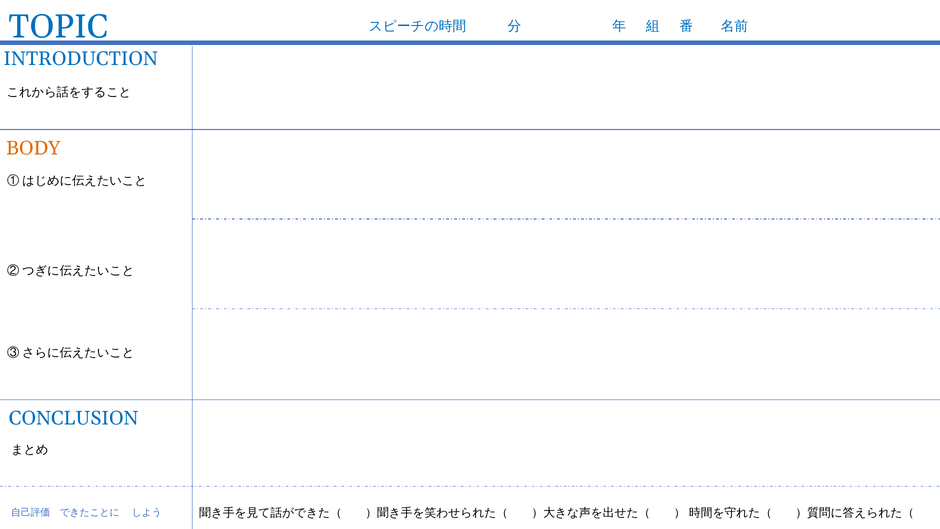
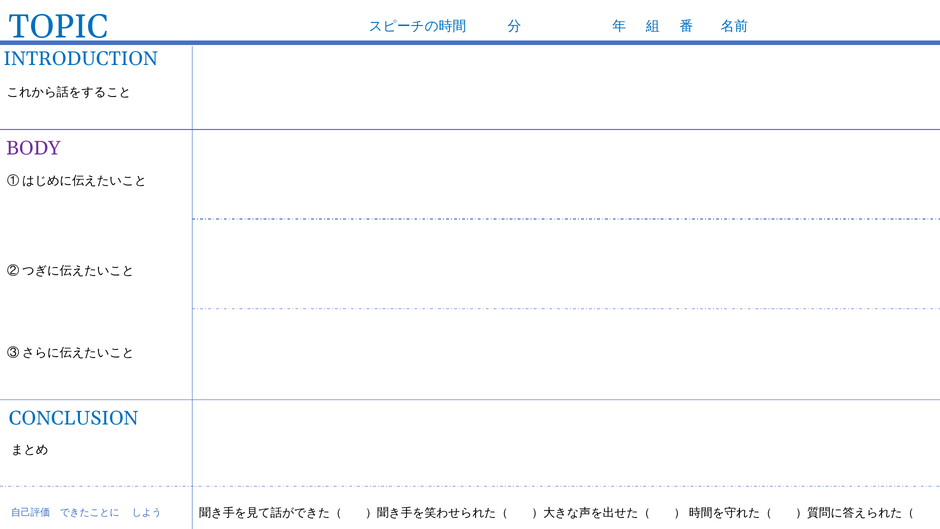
BODY colour: orange -> purple (33, 148)
